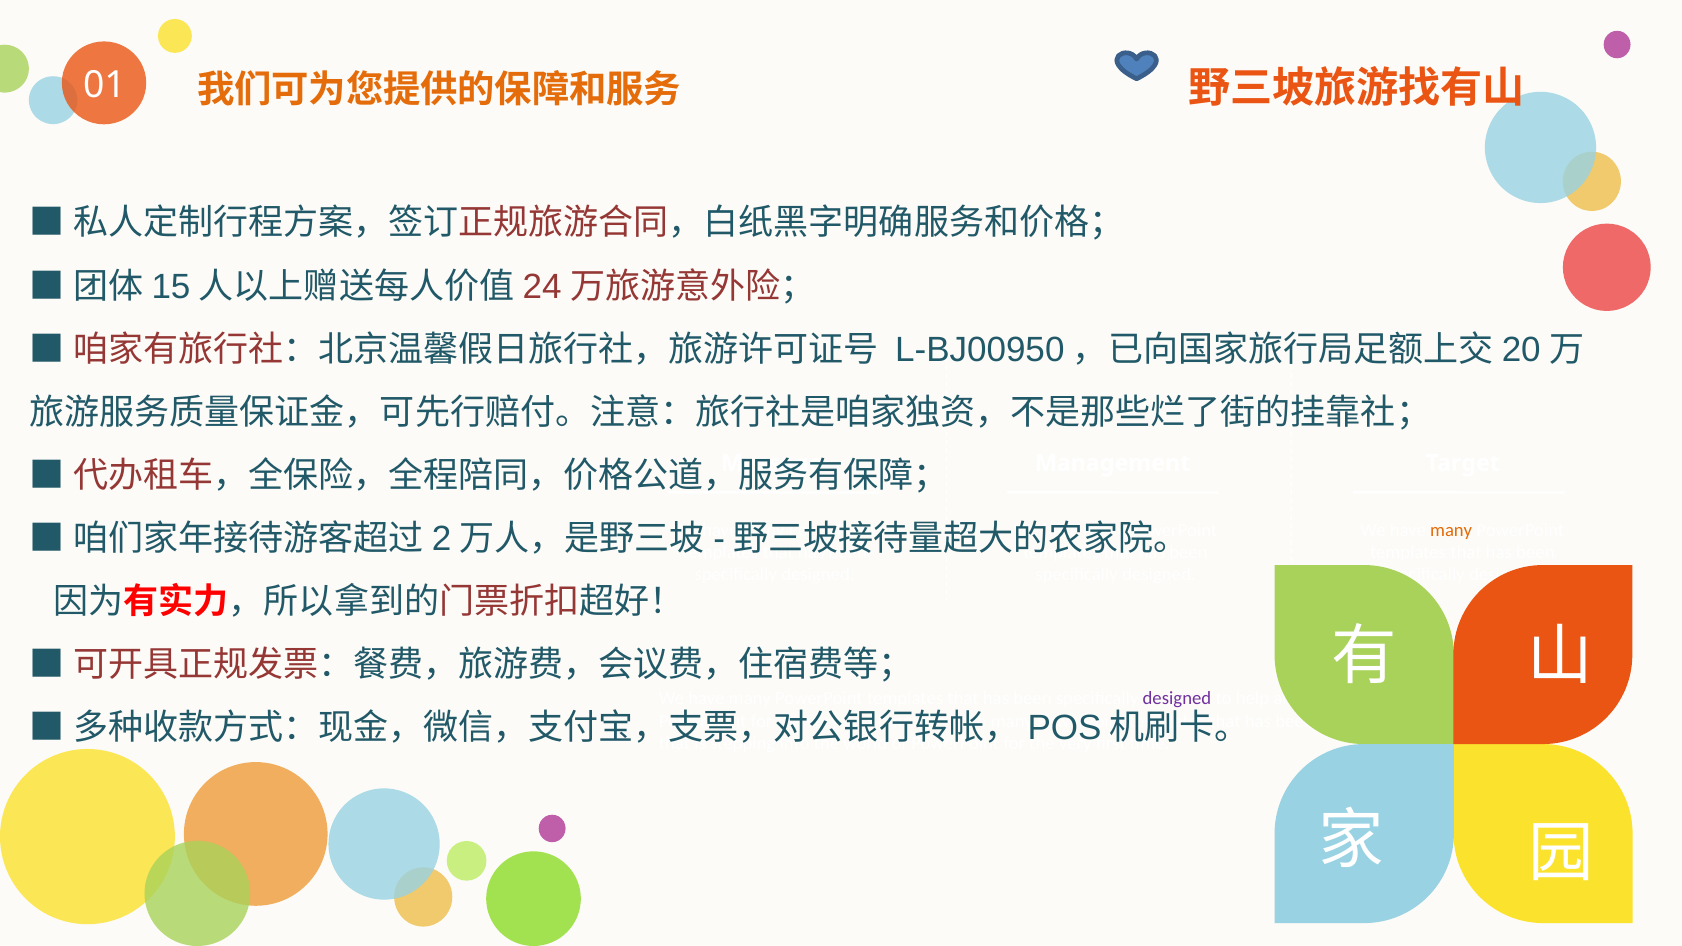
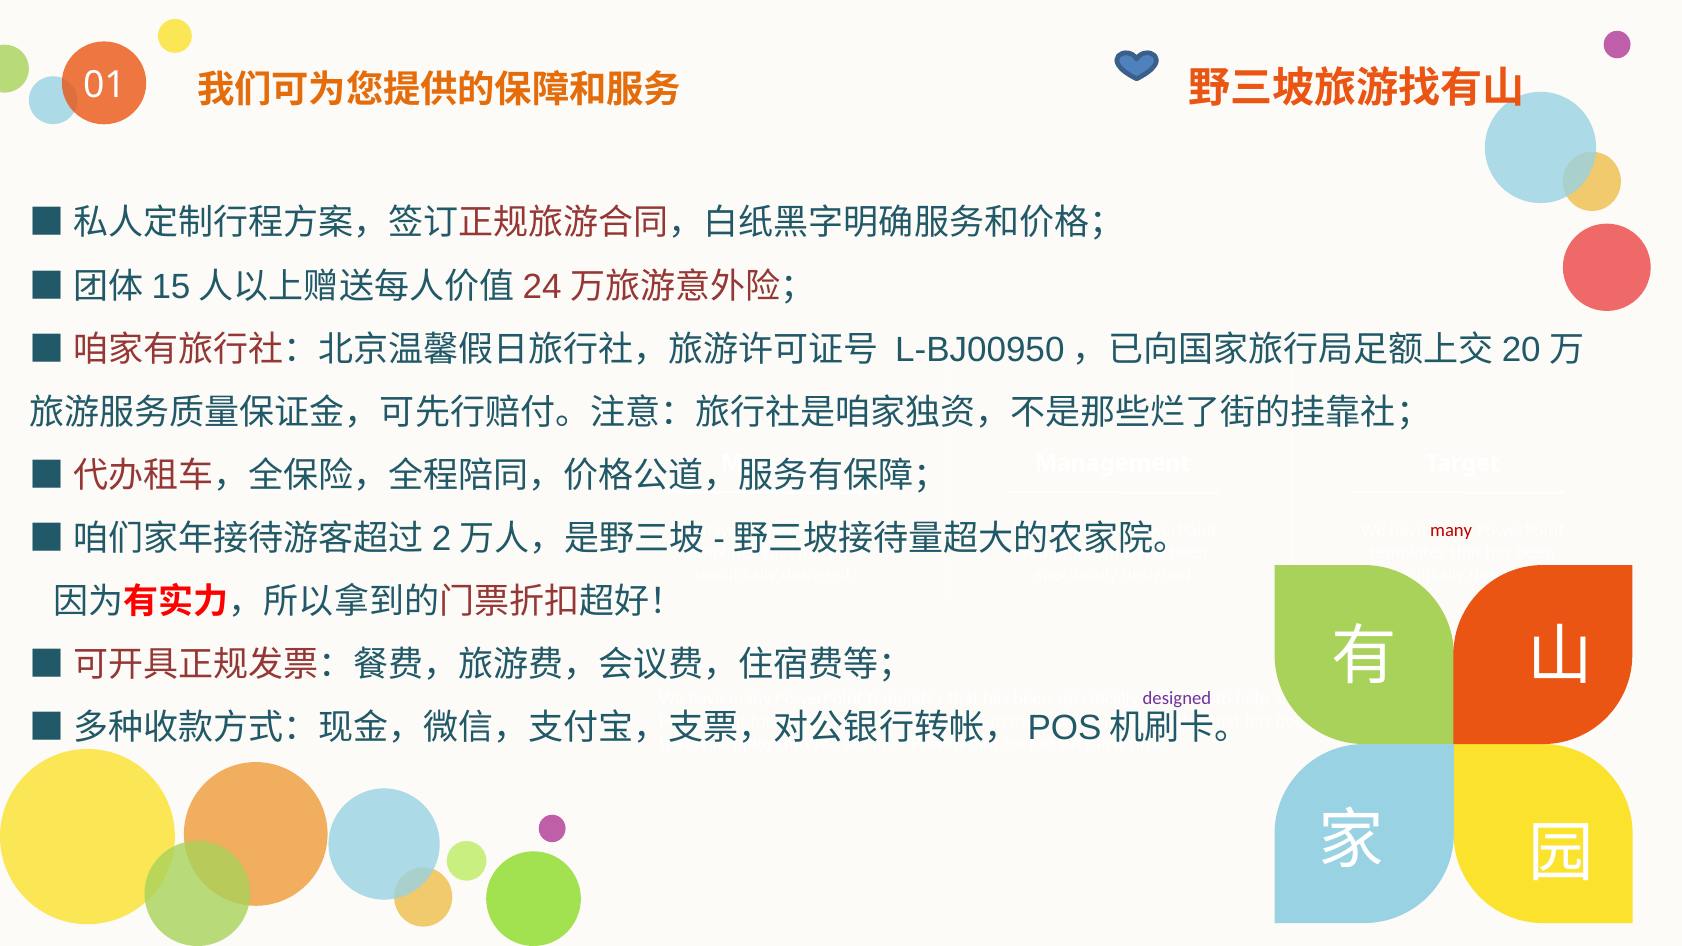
many colour: orange -> red (1451, 530)
